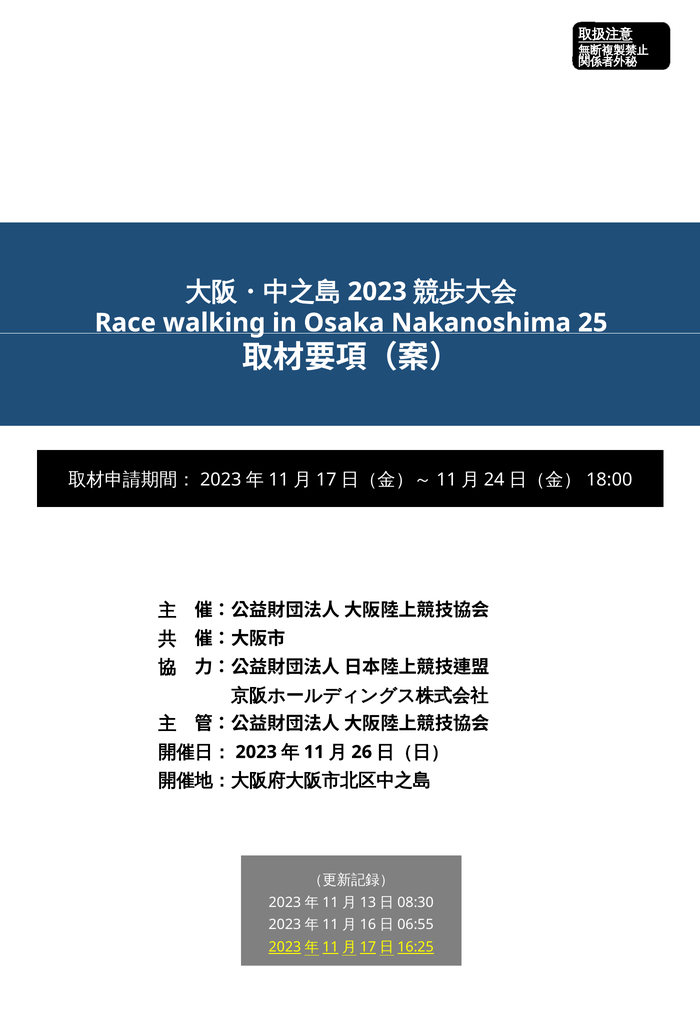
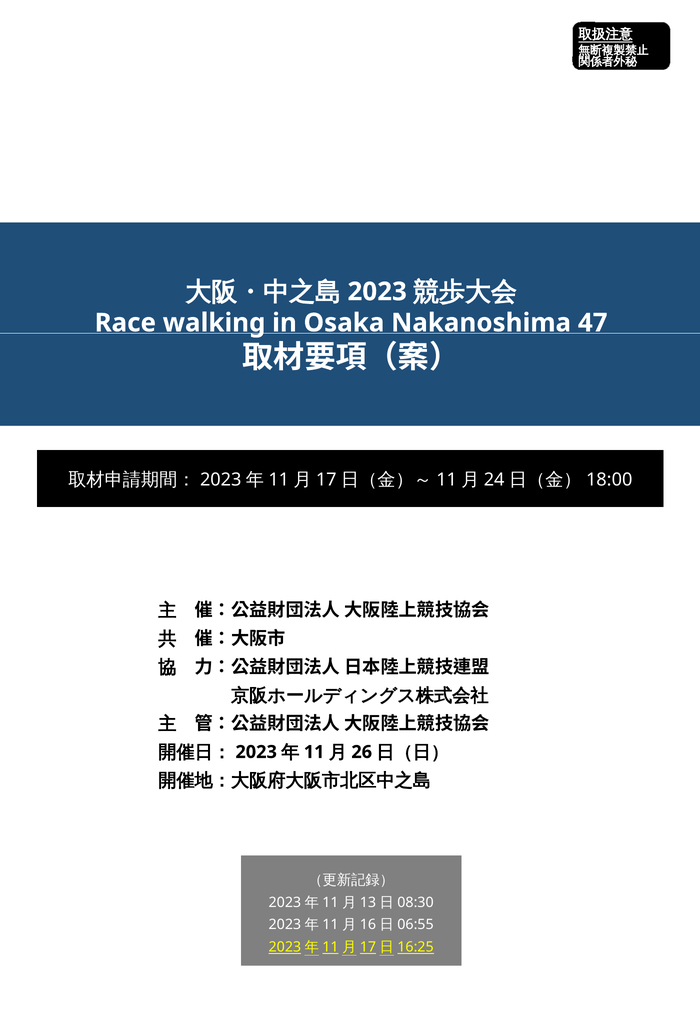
25: 25 -> 47 (593, 323)
